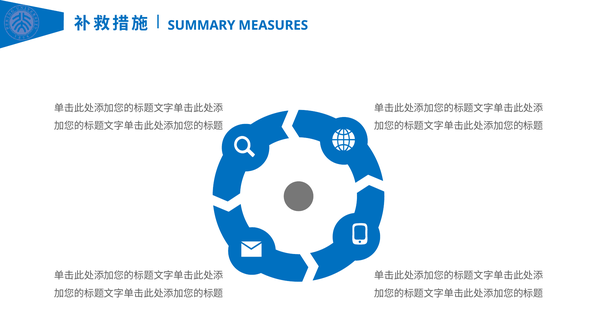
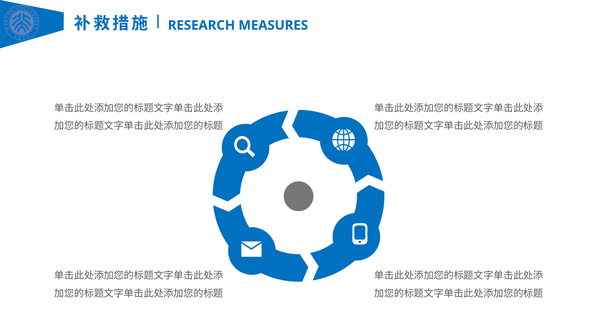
SUMMARY: SUMMARY -> RESEARCH (201, 25)
